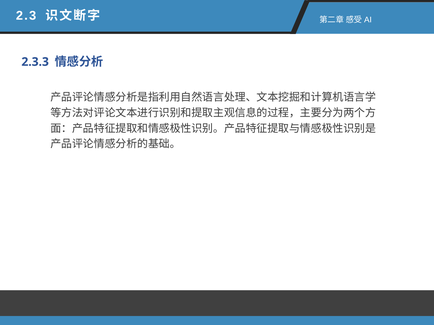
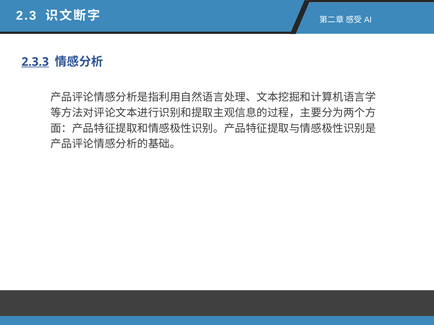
2.3.3 underline: none -> present (35, 62)
